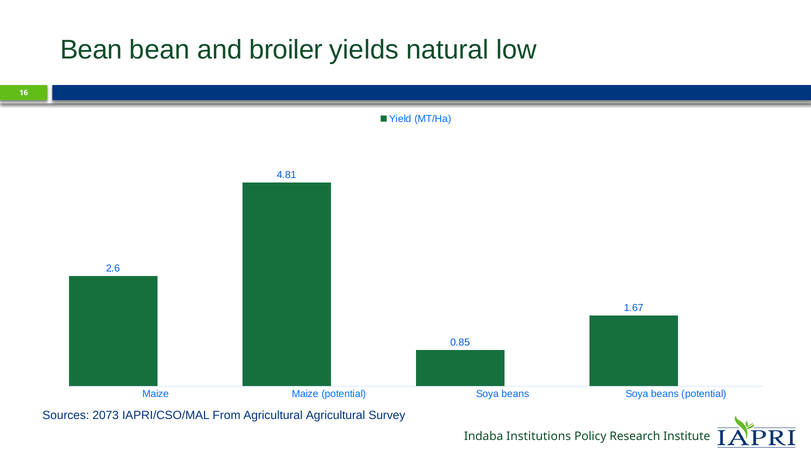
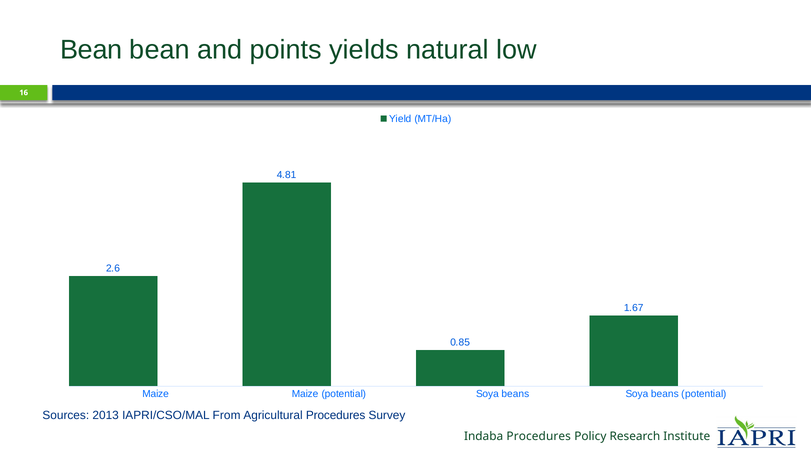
broiler: broiler -> points (286, 50)
2073: 2073 -> 2013 (106, 416)
Agricultural Agricultural: Agricultural -> Procedures (336, 416)
Institutions: Institutions -> Procedures (539, 437)
